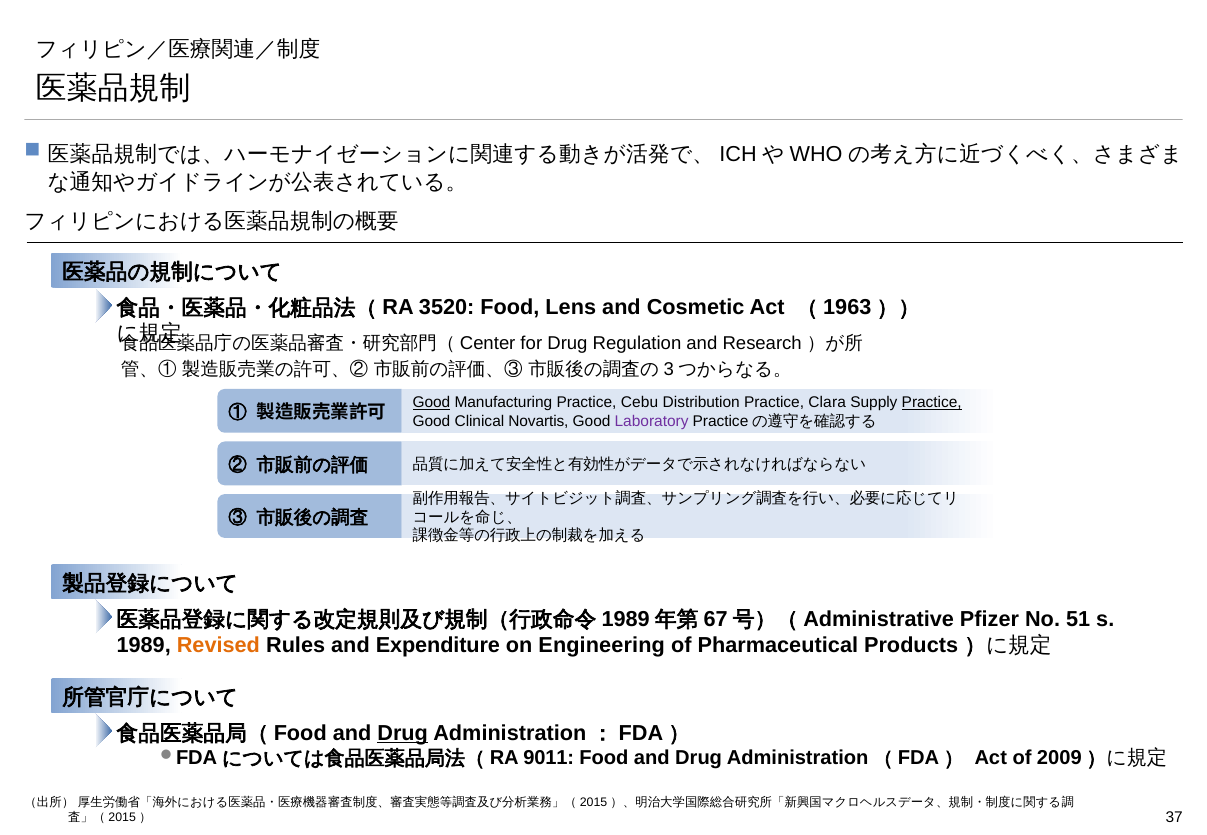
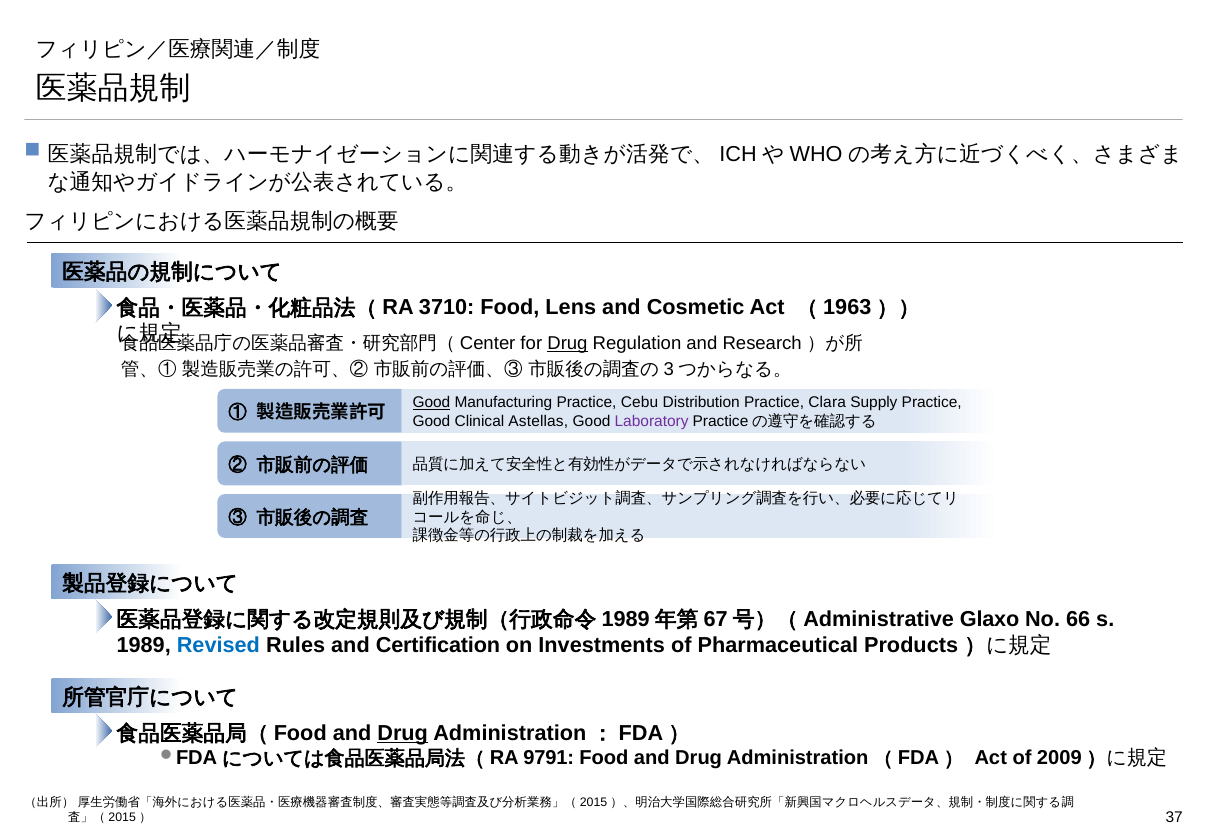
3520: 3520 -> 3710 (447, 308)
Drug underline: none -> present (567, 344)
Practice underline: present -> none (932, 403)
Novartis: Novartis -> Astellas (538, 421)
Pfizer: Pfizer -> Glaxo (990, 620)
51: 51 -> 66 (1078, 620)
Revised colour: orange -> blue (218, 646)
Expenditure: Expenditure -> Certification (438, 646)
Engineering: Engineering -> Investments (602, 646)
9011: 9011 -> 9791 (549, 759)
